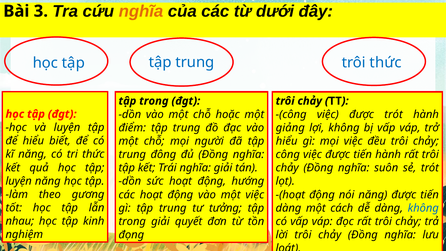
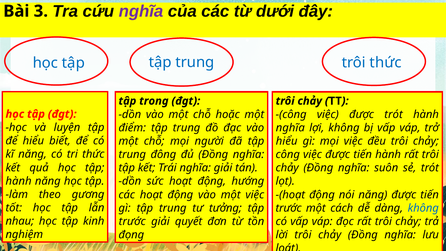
nghĩa colour: orange -> purple (141, 11)
giảng: giảng -> nghĩa (290, 128)
luyện: luyện -> hành (19, 181)
dàng: dàng -> trước (289, 208)
trong: trong -> trước (132, 221)
